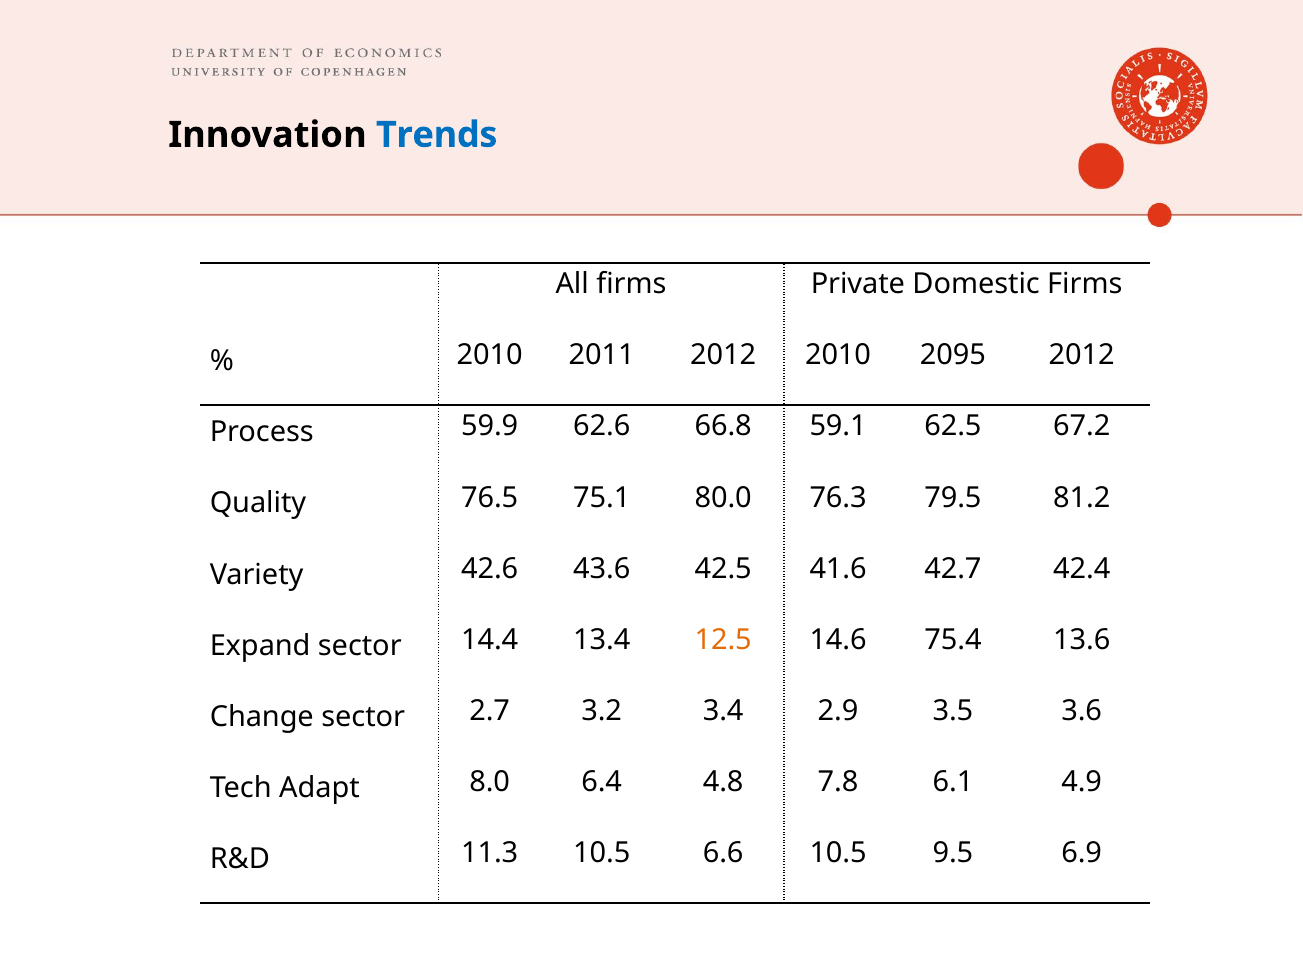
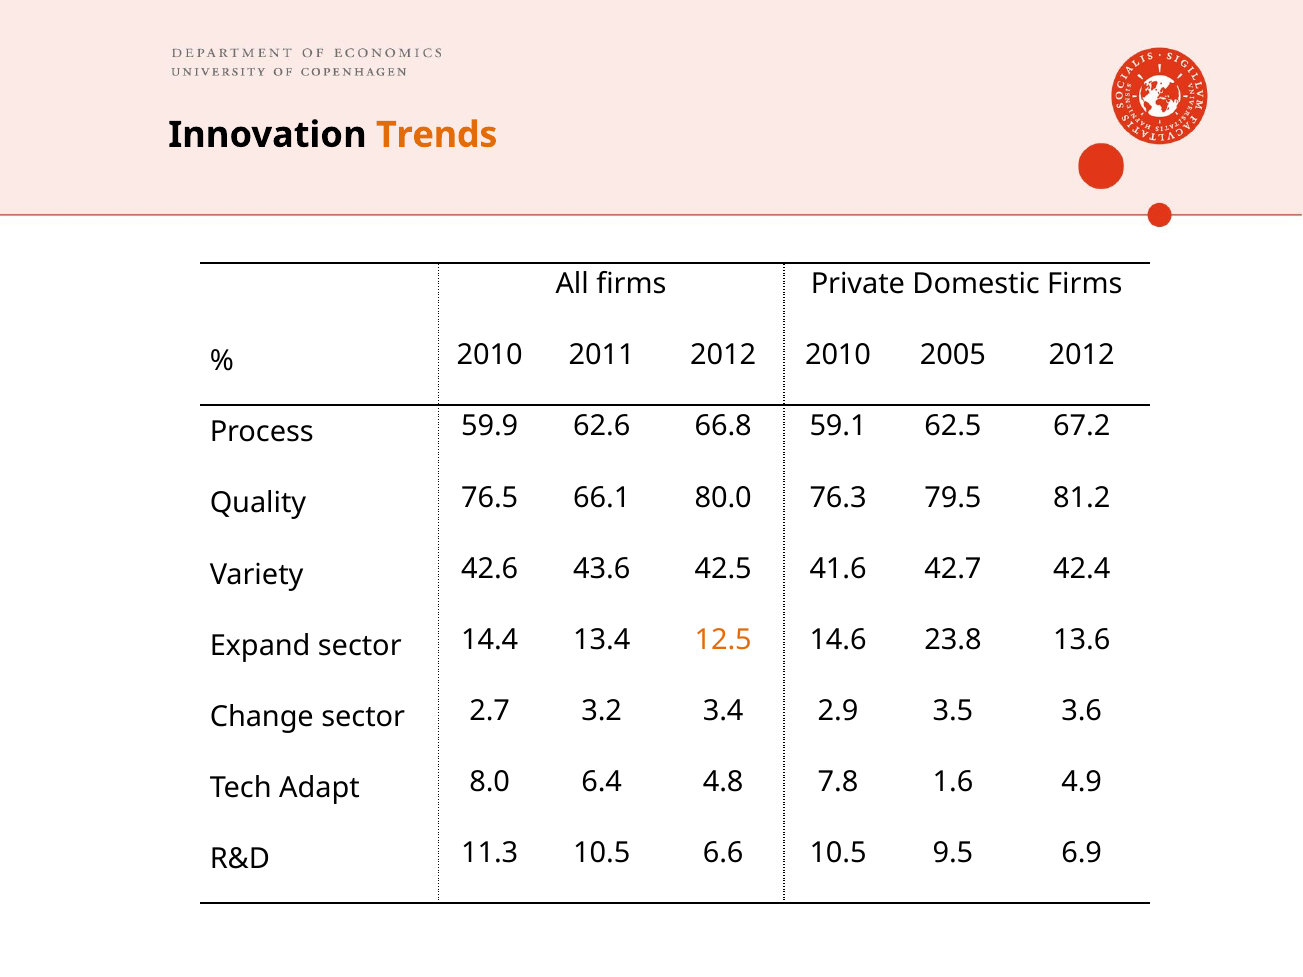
Trends colour: blue -> orange (437, 135)
2095: 2095 -> 2005 (953, 355)
75.1: 75.1 -> 66.1 (602, 498)
75.4: 75.4 -> 23.8 (953, 640)
6.1: 6.1 -> 1.6 (953, 782)
